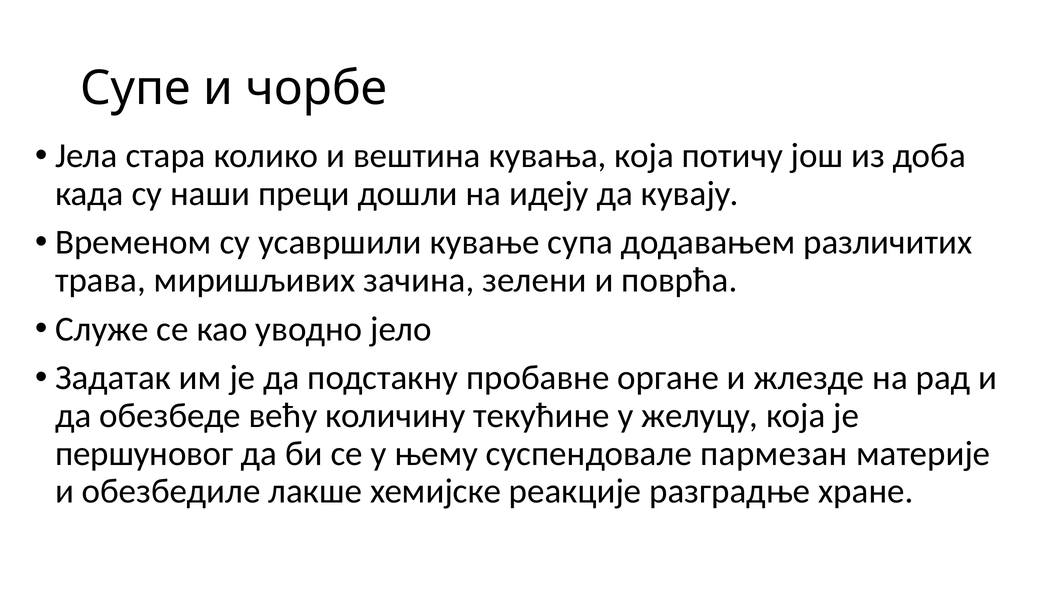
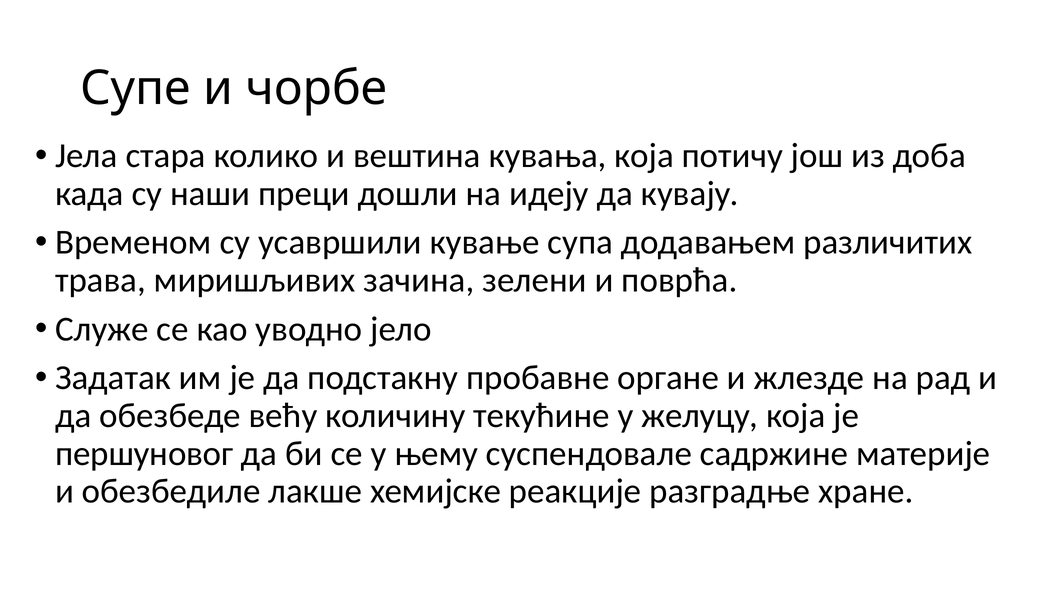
пармезан: пармезан -> садржине (774, 453)
